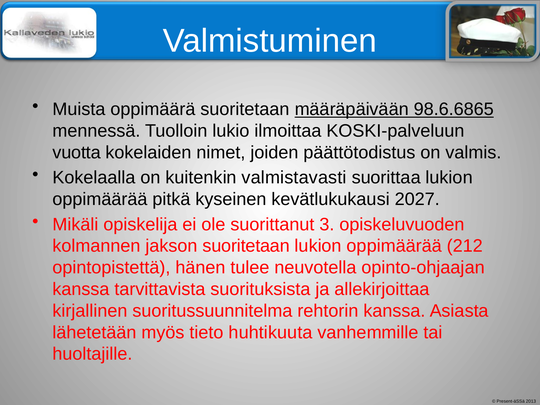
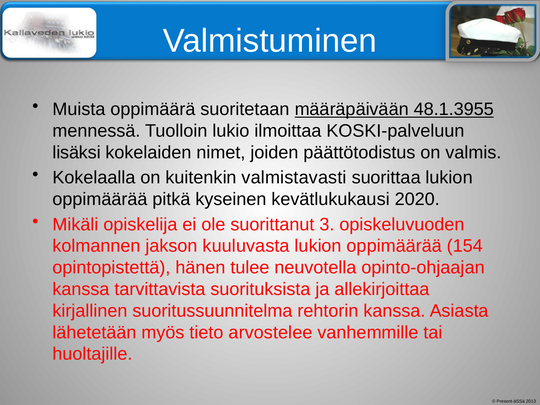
98.6.6865: 98.6.6865 -> 48.1.3955 (454, 109)
vuotta: vuotta -> lisäksi (77, 152)
2027: 2027 -> 2020 (417, 199)
jakson suoritetaan: suoritetaan -> kuuluvasta (246, 246)
212: 212 -> 154 (465, 246)
huhtikuuta: huhtikuuta -> arvostelee (271, 332)
